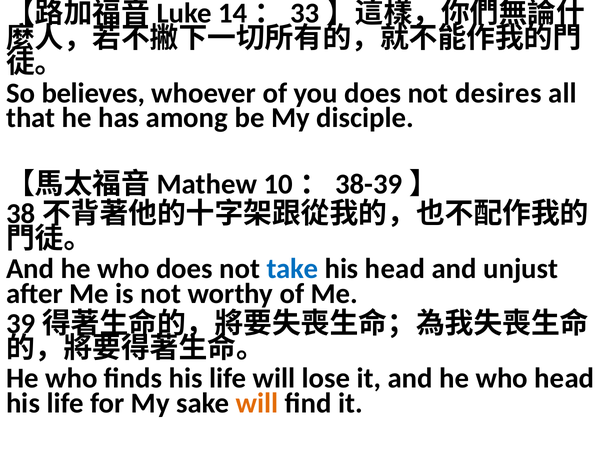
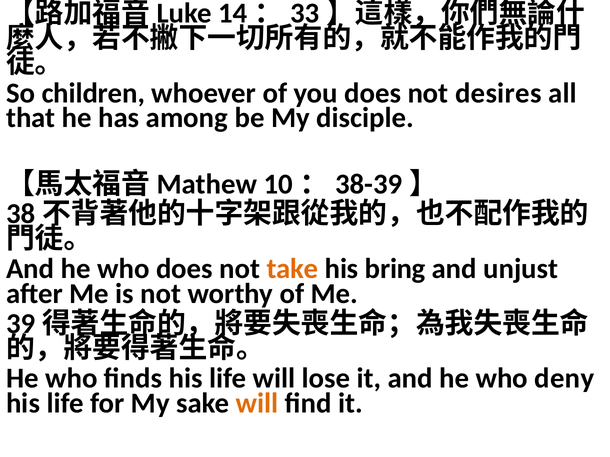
believes: believes -> children (93, 93)
take colour: blue -> orange (292, 269)
his head: head -> bring (395, 269)
who head: head -> deny (564, 379)
